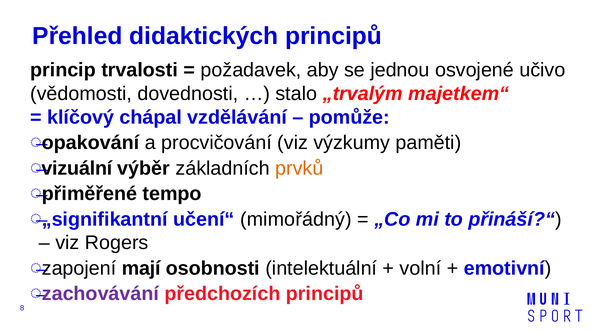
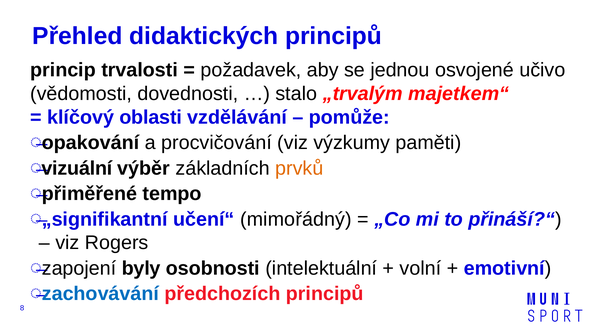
chápal: chápal -> oblasti (151, 117)
mají: mají -> byly (141, 269)
zachovávání colour: purple -> blue (100, 294)
